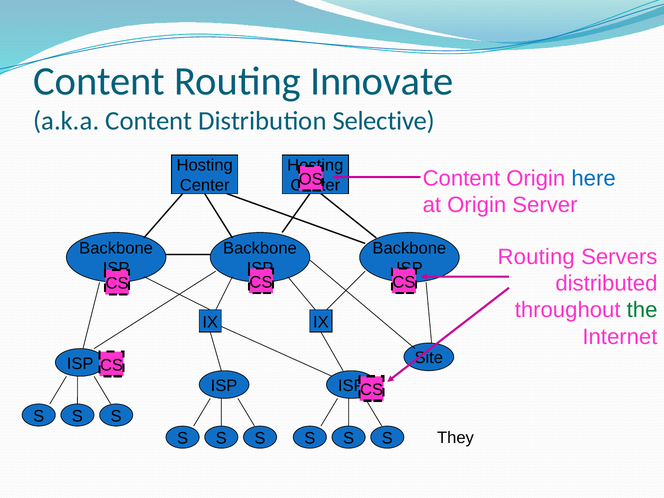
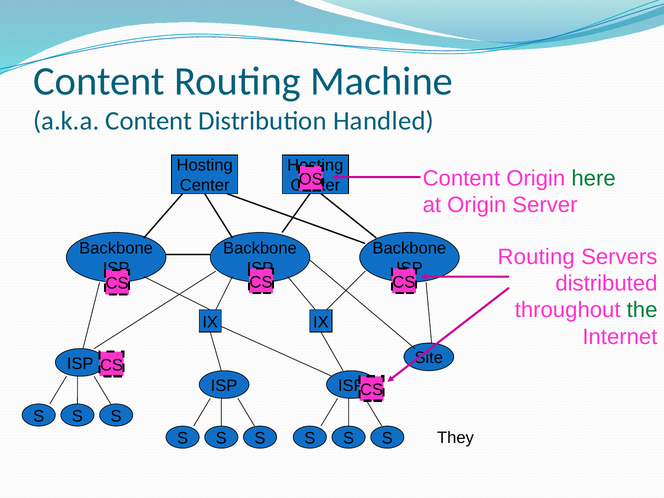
Innovate: Innovate -> Machine (382, 82)
Selective: Selective -> Handled (384, 121)
here colour: blue -> green (594, 178)
